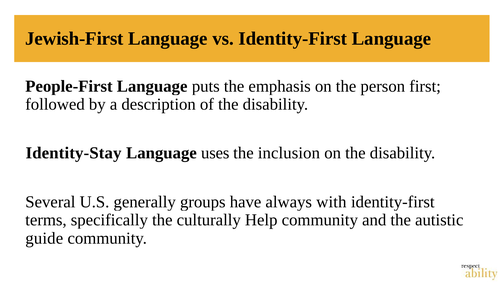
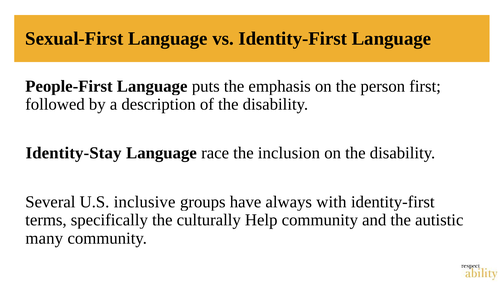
Jewish-First: Jewish-First -> Sexual-First (74, 38)
uses: uses -> race (215, 153)
generally: generally -> inclusive (145, 201)
guide: guide -> many (44, 238)
